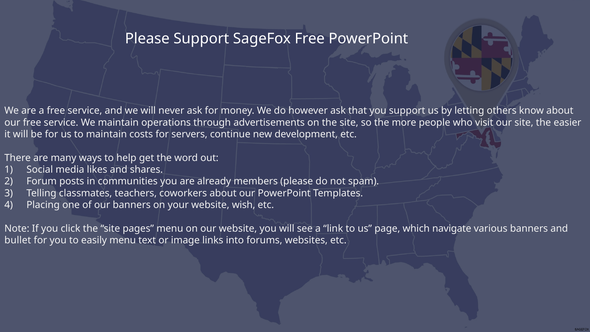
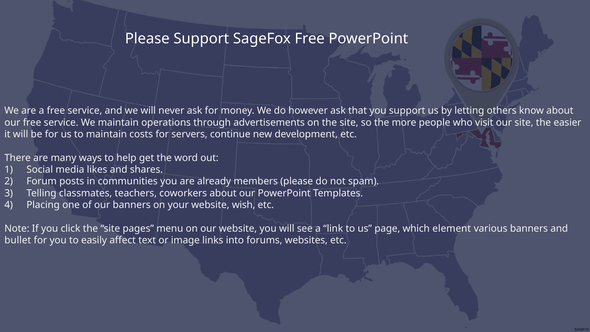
navigate: navigate -> element (452, 229)
easily menu: menu -> affect (123, 240)
